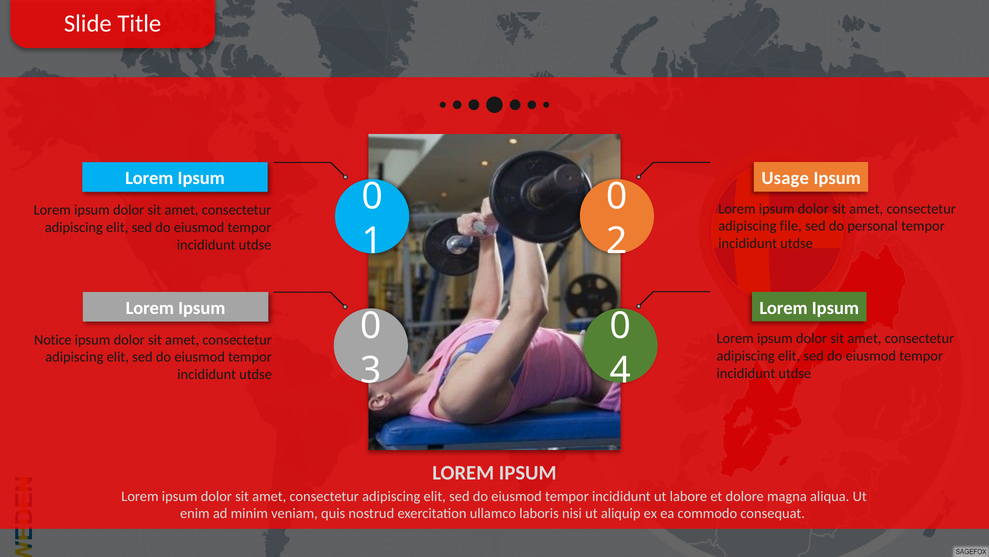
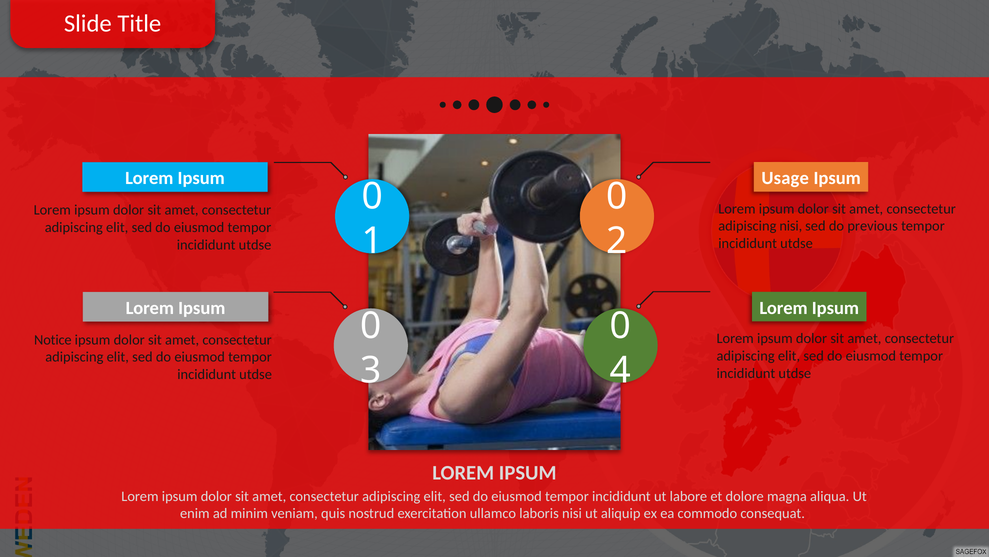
adipiscing file: file -> nisi (791, 226)
personal: personal -> previous (873, 226)
